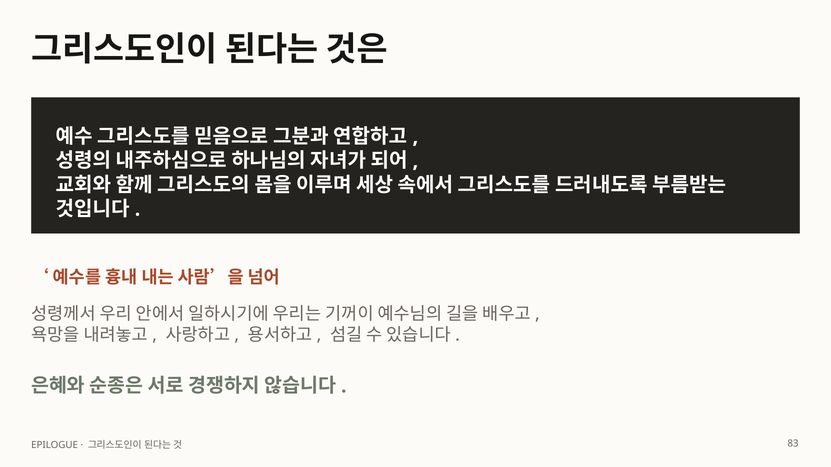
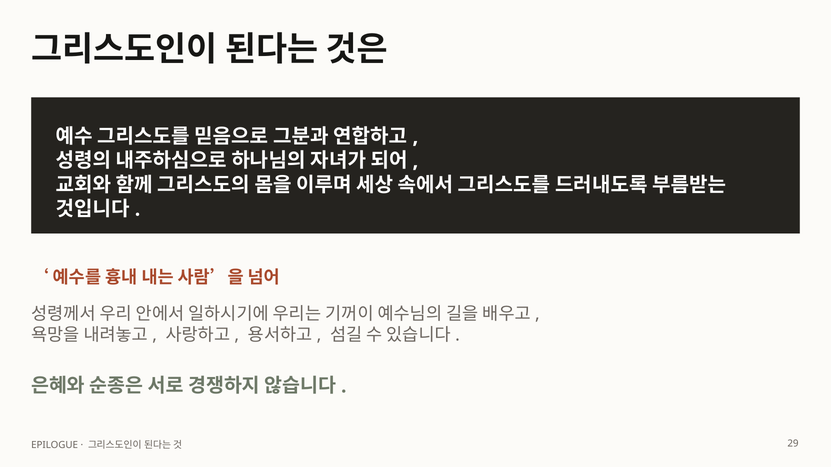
83: 83 -> 29 (793, 444)
